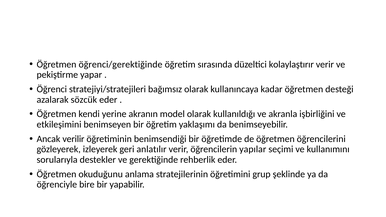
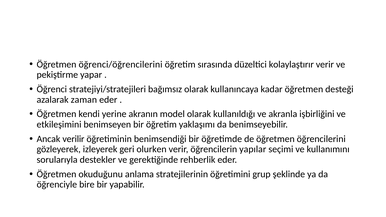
öğrenci/gerektiğinde: öğrenci/gerektiğinde -> öğrenci/öğrencilerini (121, 64)
sözcük: sözcük -> zaman (84, 100)
anlatılır: anlatılır -> olurken (152, 149)
